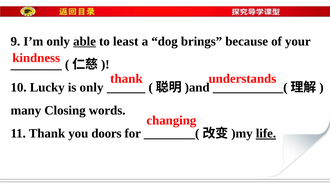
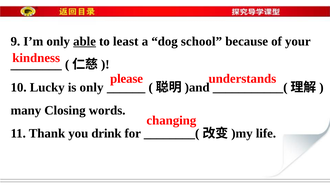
brings: brings -> school (201, 41)
thank: thank -> please (127, 79)
doors: doors -> drink (106, 134)
life underline: present -> none (266, 134)
